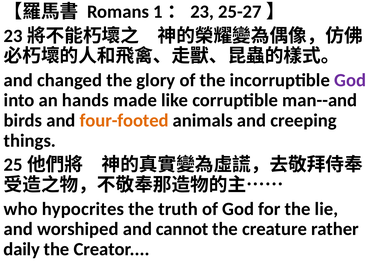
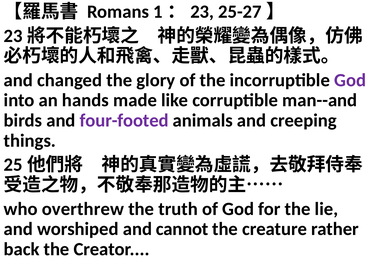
four-footed colour: orange -> purple (124, 120)
hypocrites: hypocrites -> overthrew (83, 209)
daily: daily -> back (22, 249)
